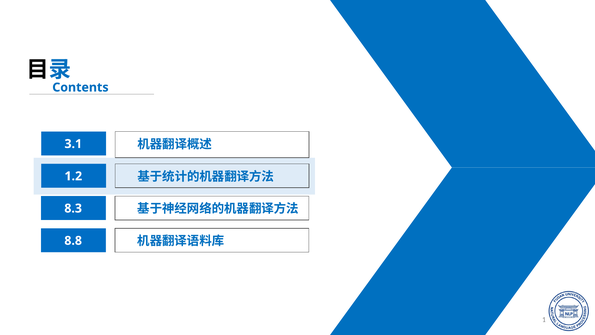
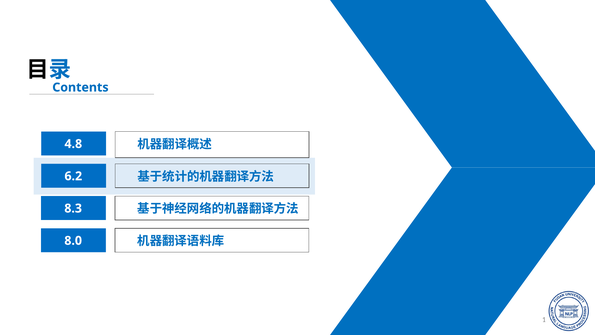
3.1: 3.1 -> 4.8 (73, 144)
1.2: 1.2 -> 6.2 (73, 176)
8.8: 8.8 -> 8.0 (73, 240)
